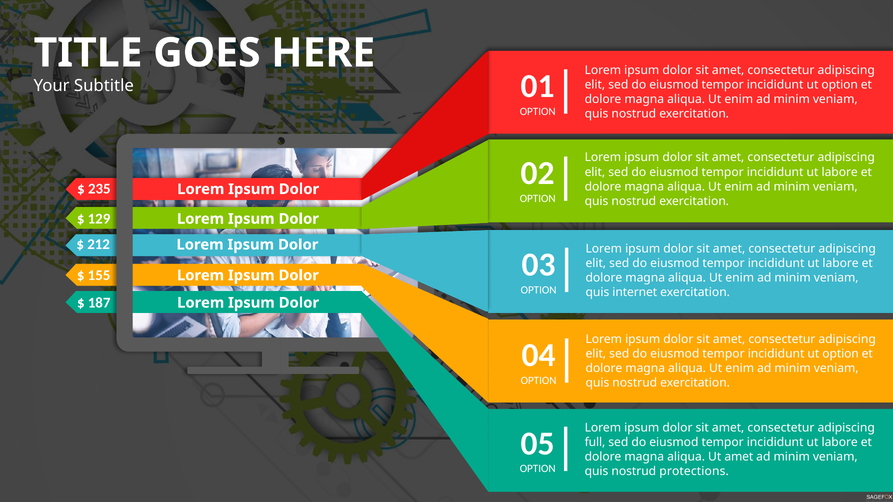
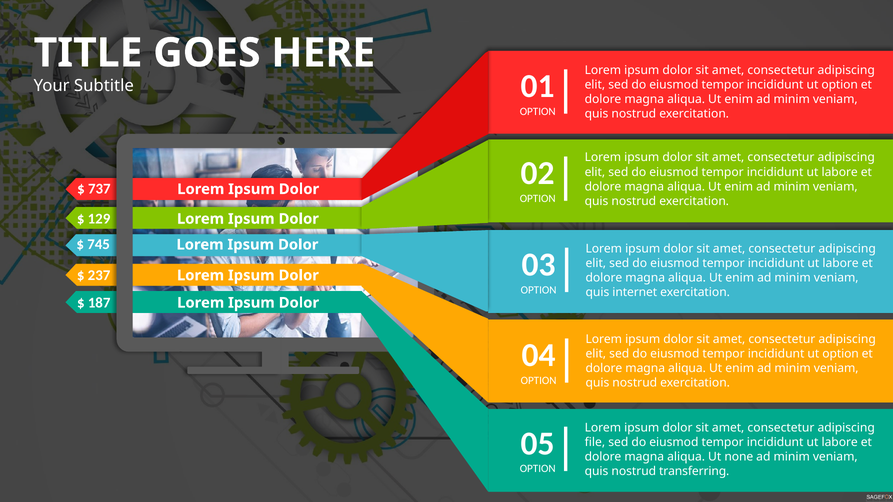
235: 235 -> 737 (99, 189)
212: 212 -> 745 (99, 245)
155: 155 -> 237 (99, 275)
full: full -> file (595, 442)
Ut amet: amet -> none (739, 457)
protections: protections -> transferring (694, 471)
